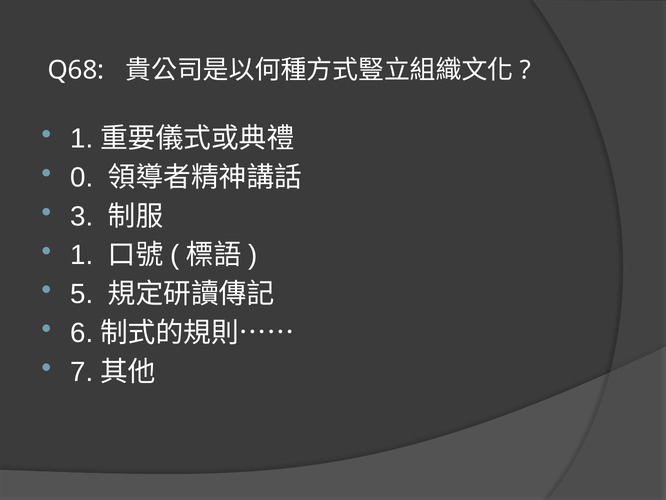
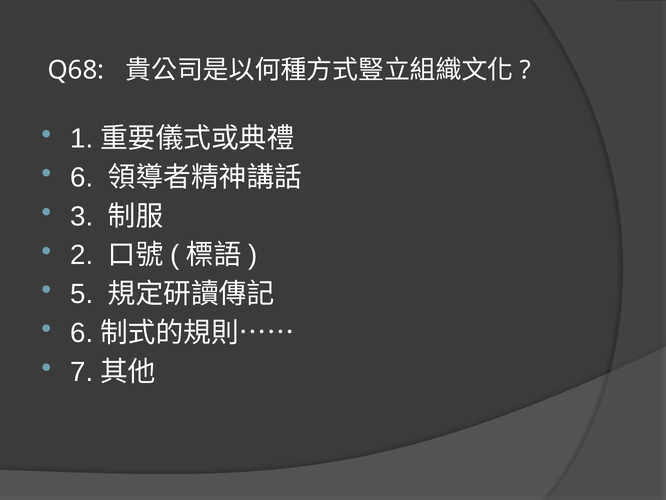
0: 0 -> 6 (82, 177)
1: 1 -> 2 (82, 255)
